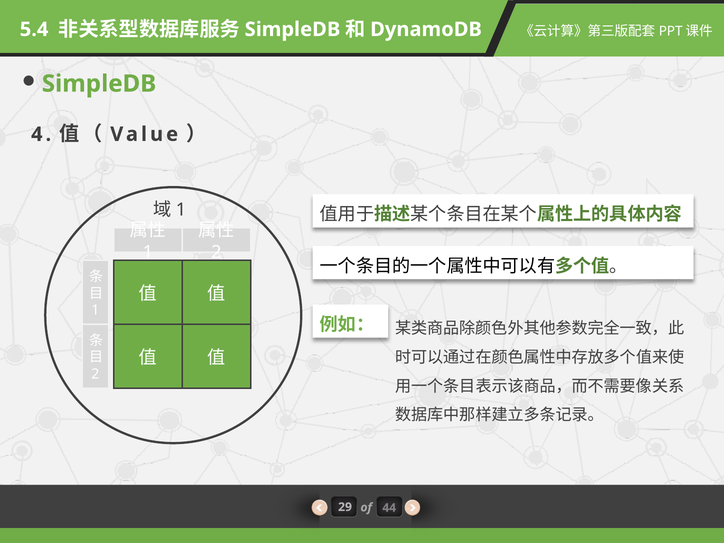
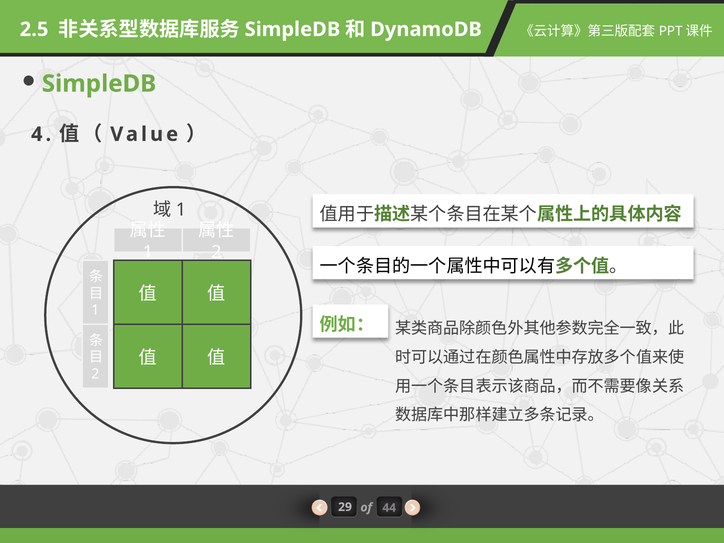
5.4: 5.4 -> 2.5 (34, 29)
